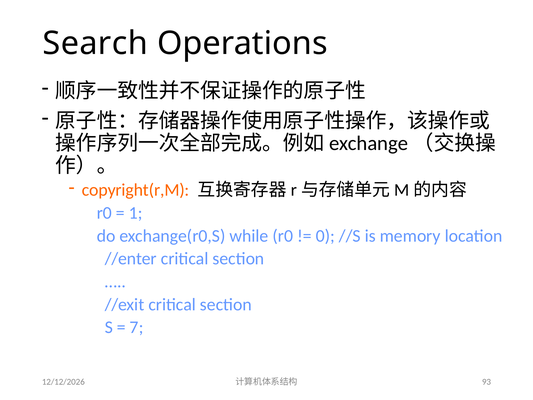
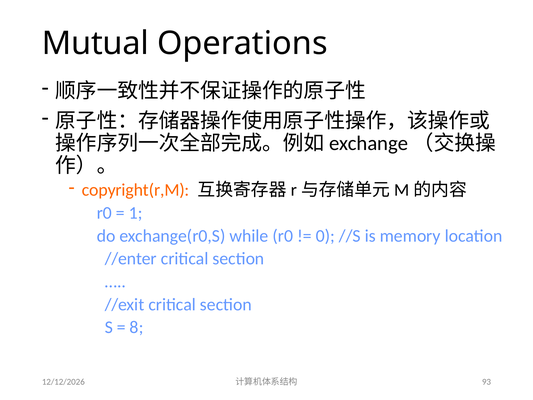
Search: Search -> Mutual (95, 43)
7: 7 -> 8 (137, 327)
